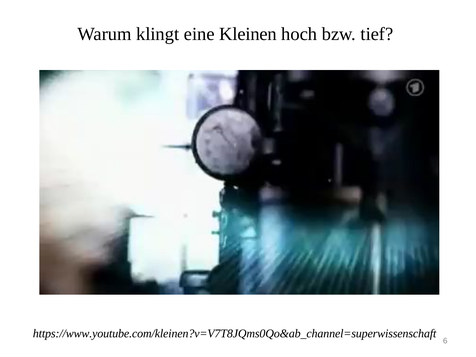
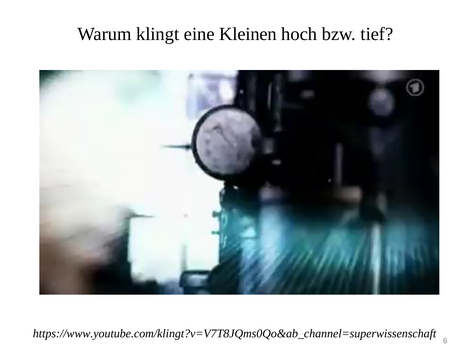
https://www.youtube.com/kleinen?v=V7T8JQms0Qo&ab_channel=superwissenschaft: https://www.youtube.com/kleinen?v=V7T8JQms0Qo&ab_channel=superwissenschaft -> https://www.youtube.com/klingt?v=V7T8JQms0Qo&ab_channel=superwissenschaft (235, 333)
